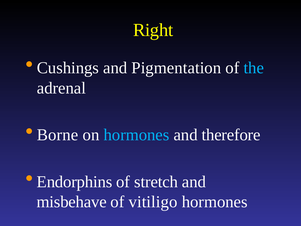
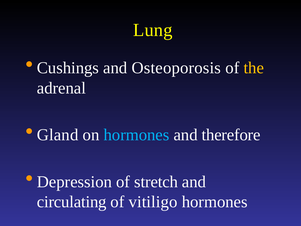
Right: Right -> Lung (153, 30)
Pigmentation: Pigmentation -> Osteoporosis (176, 68)
the colour: light blue -> yellow (254, 68)
Borne: Borne -> Gland (58, 135)
Endorphins: Endorphins -> Depression (74, 182)
misbehave: misbehave -> circulating (72, 202)
